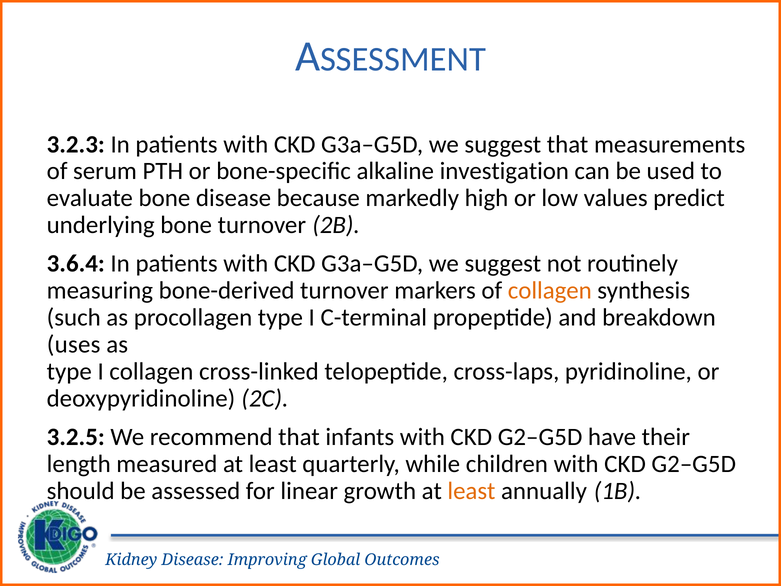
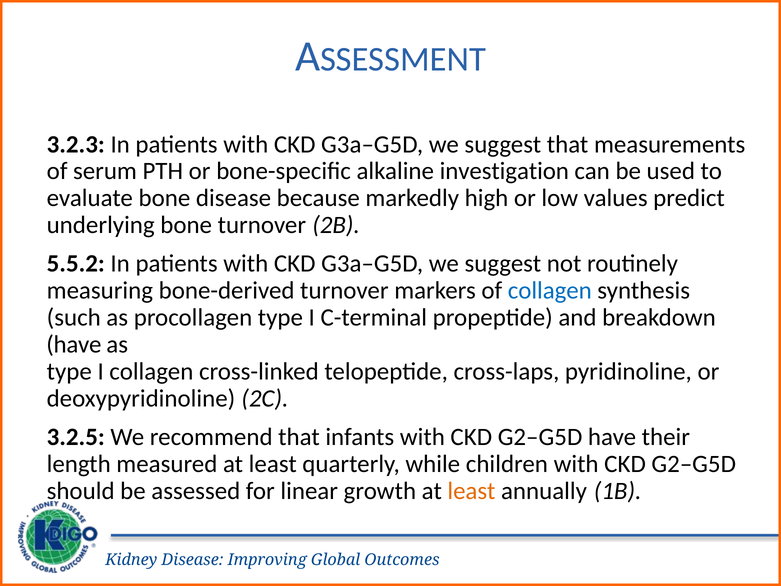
3.6.4: 3.6.4 -> 5.5.2 (76, 264)
collagen colour: orange -> blue (550, 291)
uses: uses -> have (74, 344)
